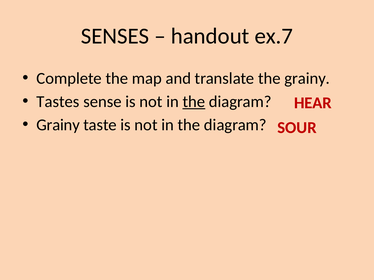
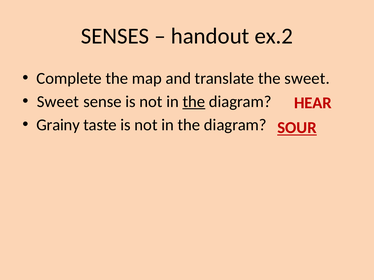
ex.7: ex.7 -> ex.2 (274, 36)
the grainy: grainy -> sweet (307, 78)
Tastes: Tastes -> Sweet (58, 102)
SOUR underline: none -> present (297, 128)
